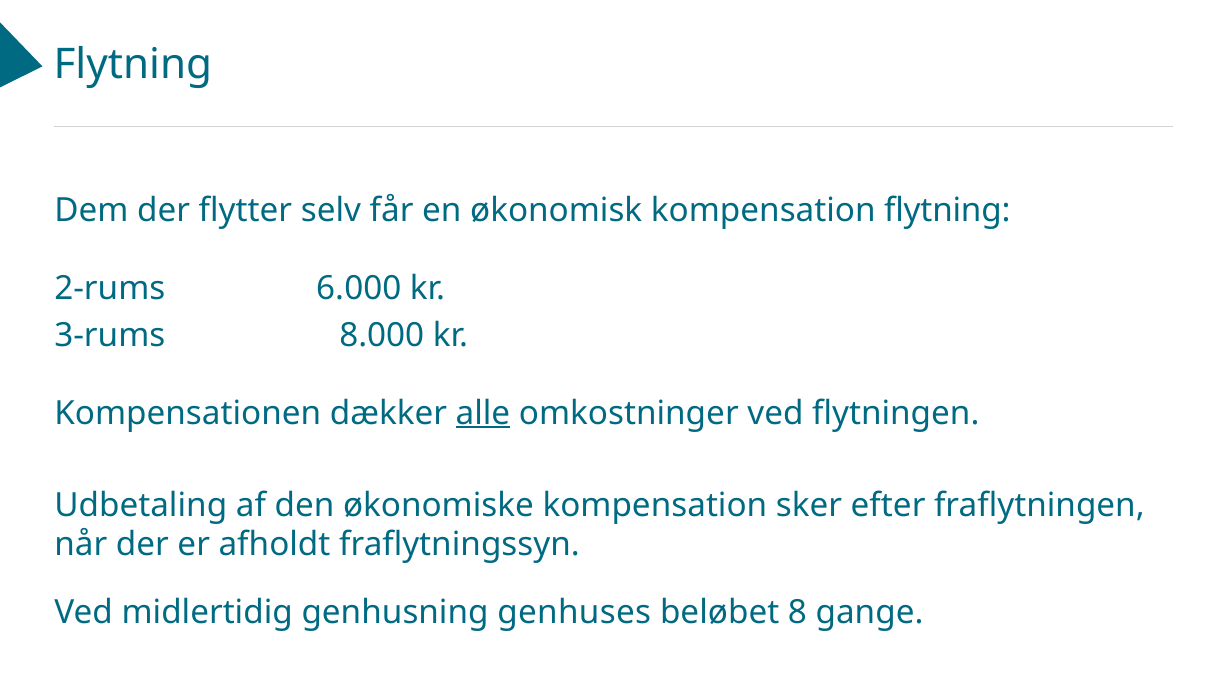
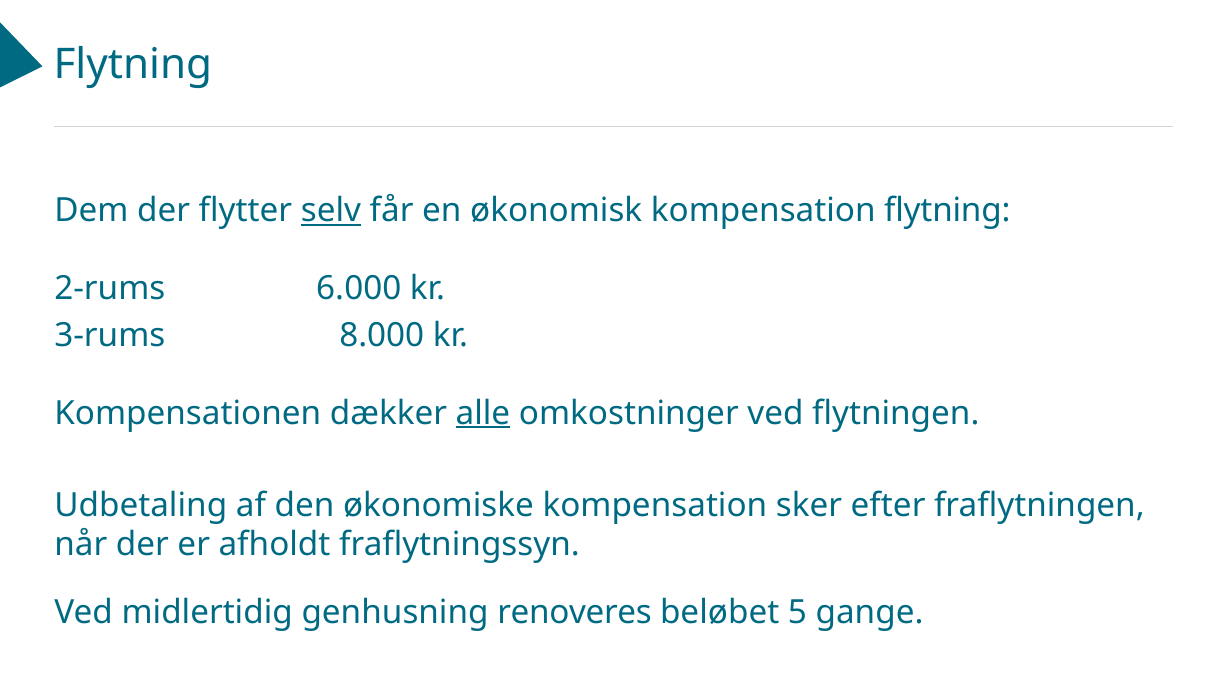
selv underline: none -> present (331, 211)
genhuses: genhuses -> renoveres (575, 612)
8: 8 -> 5 (797, 612)
